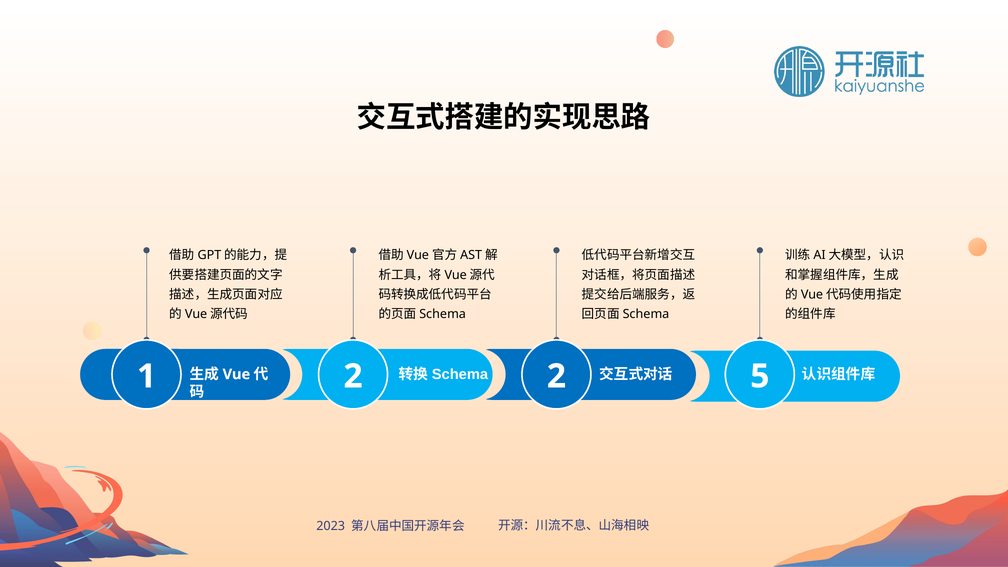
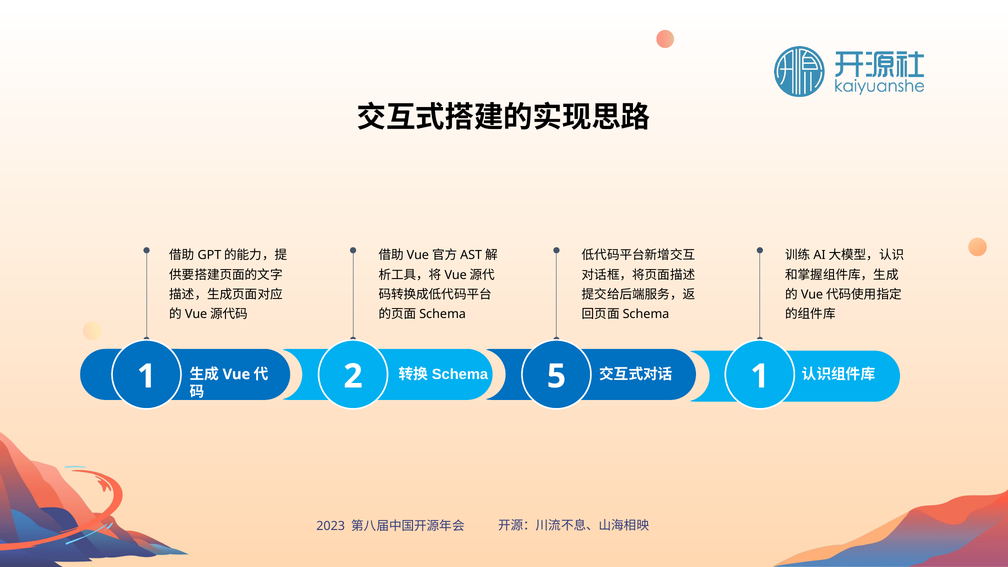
2: 2 -> 5 (556, 376)
5: 5 -> 1 (760, 376)
